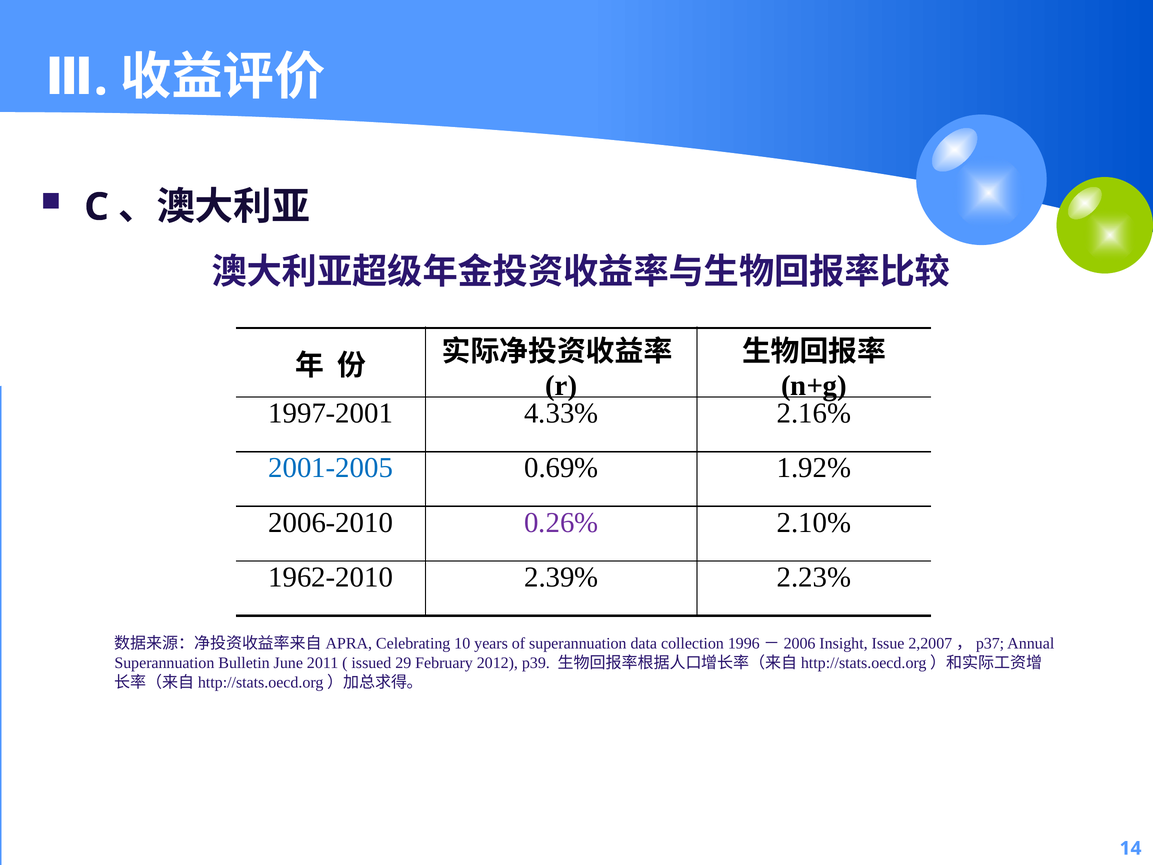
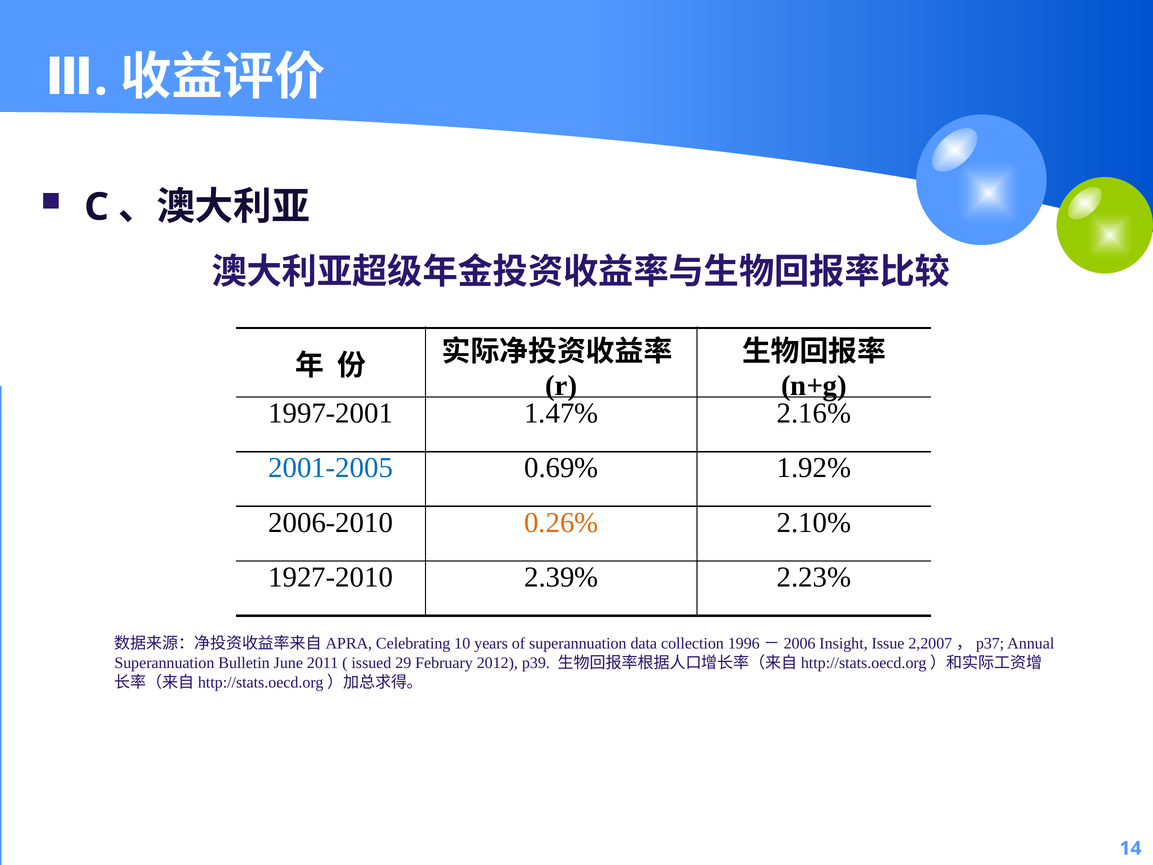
4.33%: 4.33% -> 1.47% (561, 413)
0.26% colour: purple -> orange (561, 522)
1962-2010: 1962-2010 -> 1927-2010 (331, 577)
